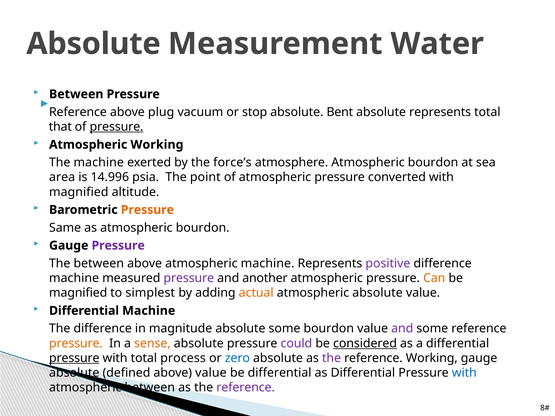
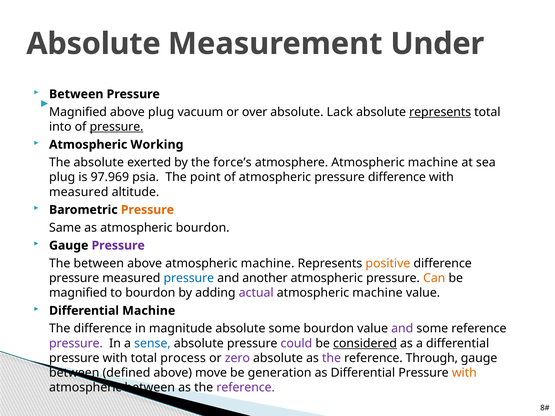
Water: Water -> Under (437, 44)
Reference: Reference -> Magnified (78, 112)
stop: stop -> over (255, 112)
Bent: Bent -> Lack (340, 112)
represents underline: none -> present (440, 112)
that: that -> into (60, 127)
The machine: machine -> absolute (99, 163)
atmosphere Atmospheric bourdon: bourdon -> machine (433, 163)
area: area -> plug (62, 177)
14.996: 14.996 -> 97.969 (110, 177)
pressure converted: converted -> difference (397, 177)
magnified: magnified -> measured (79, 192)
positive colour: purple -> orange (388, 263)
machine: machine -> pressure (74, 278)
pressure colour: purple -> blue (189, 278)
to simplest: simplest -> bourdon (150, 293)
actual colour: orange -> purple (256, 293)
absolute: absolute -> machine (377, 293)
pressure colour: orange -> purple (76, 344)
sense colour: orange -> blue (152, 344)
pressure underline: present -> none (74, 358)
zero colour: blue -> purple (237, 358)
reference Working: Working -> Through (432, 358)
absolute: absolute -> between (74, 373)
above value: value -> move (211, 373)
be differential: differential -> generation (280, 373)
with colour: blue -> orange (464, 373)
